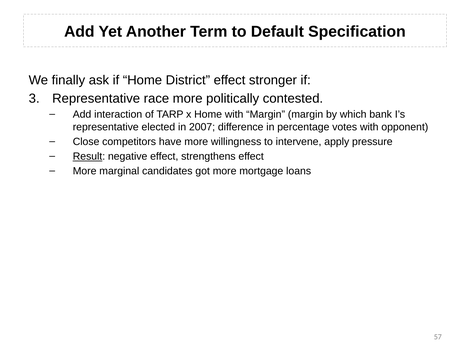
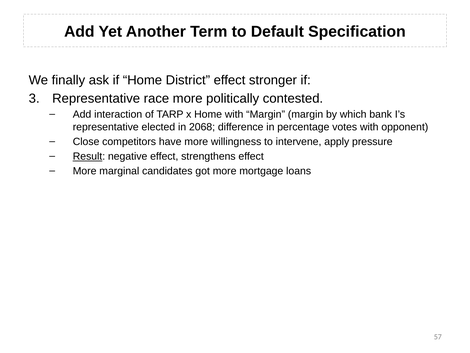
2007: 2007 -> 2068 (202, 127)
